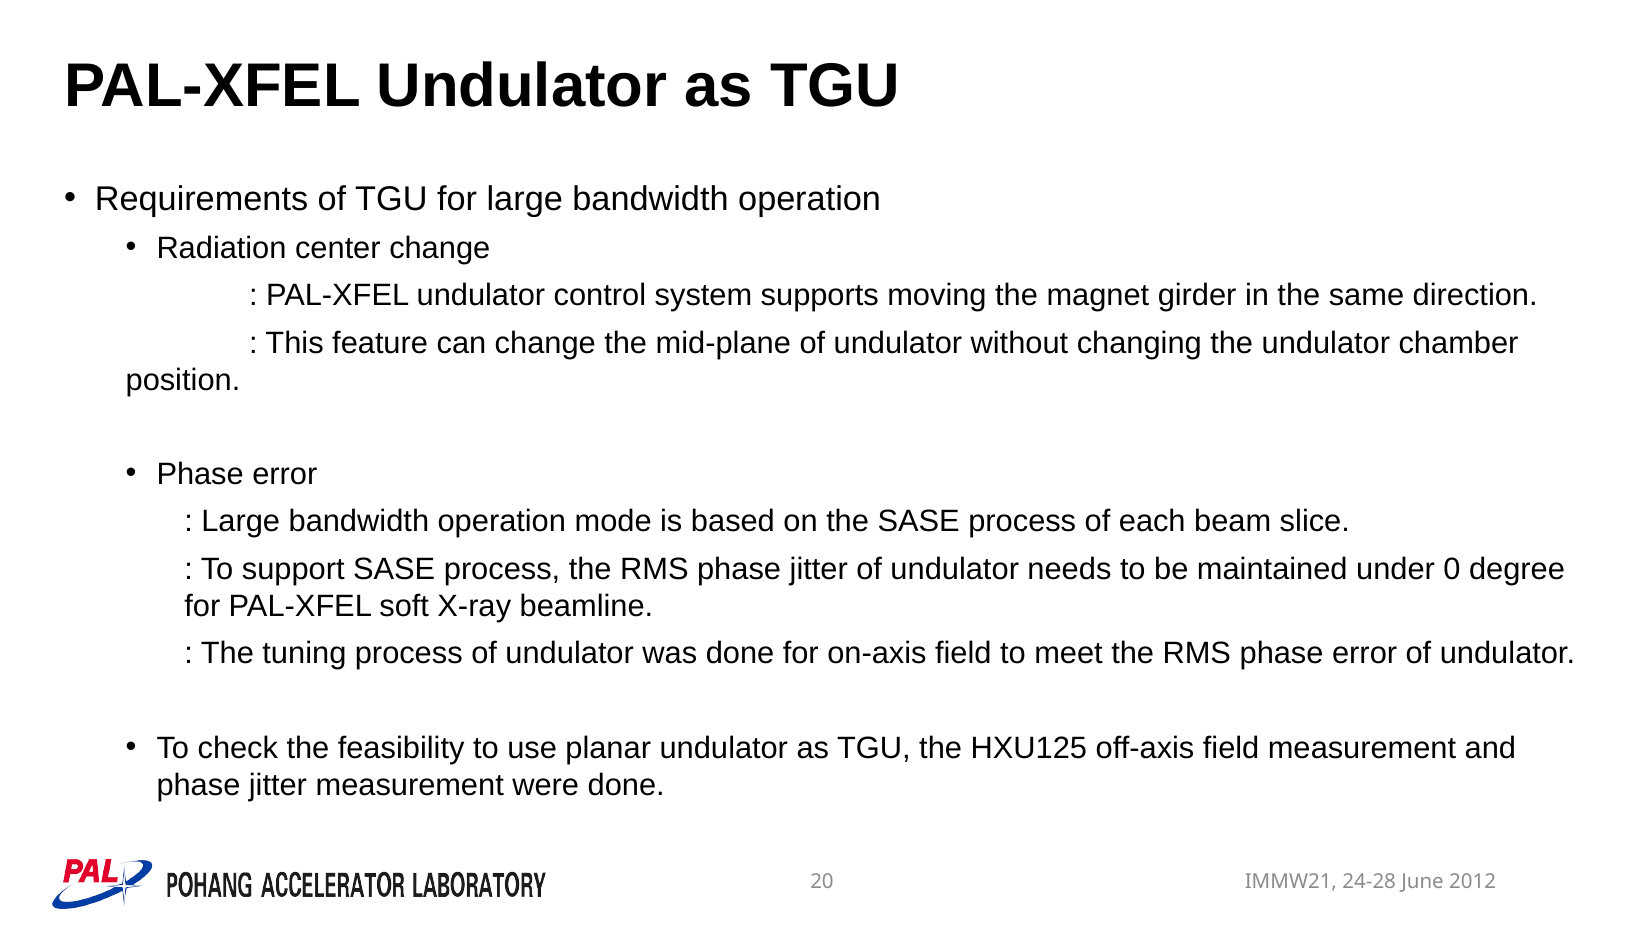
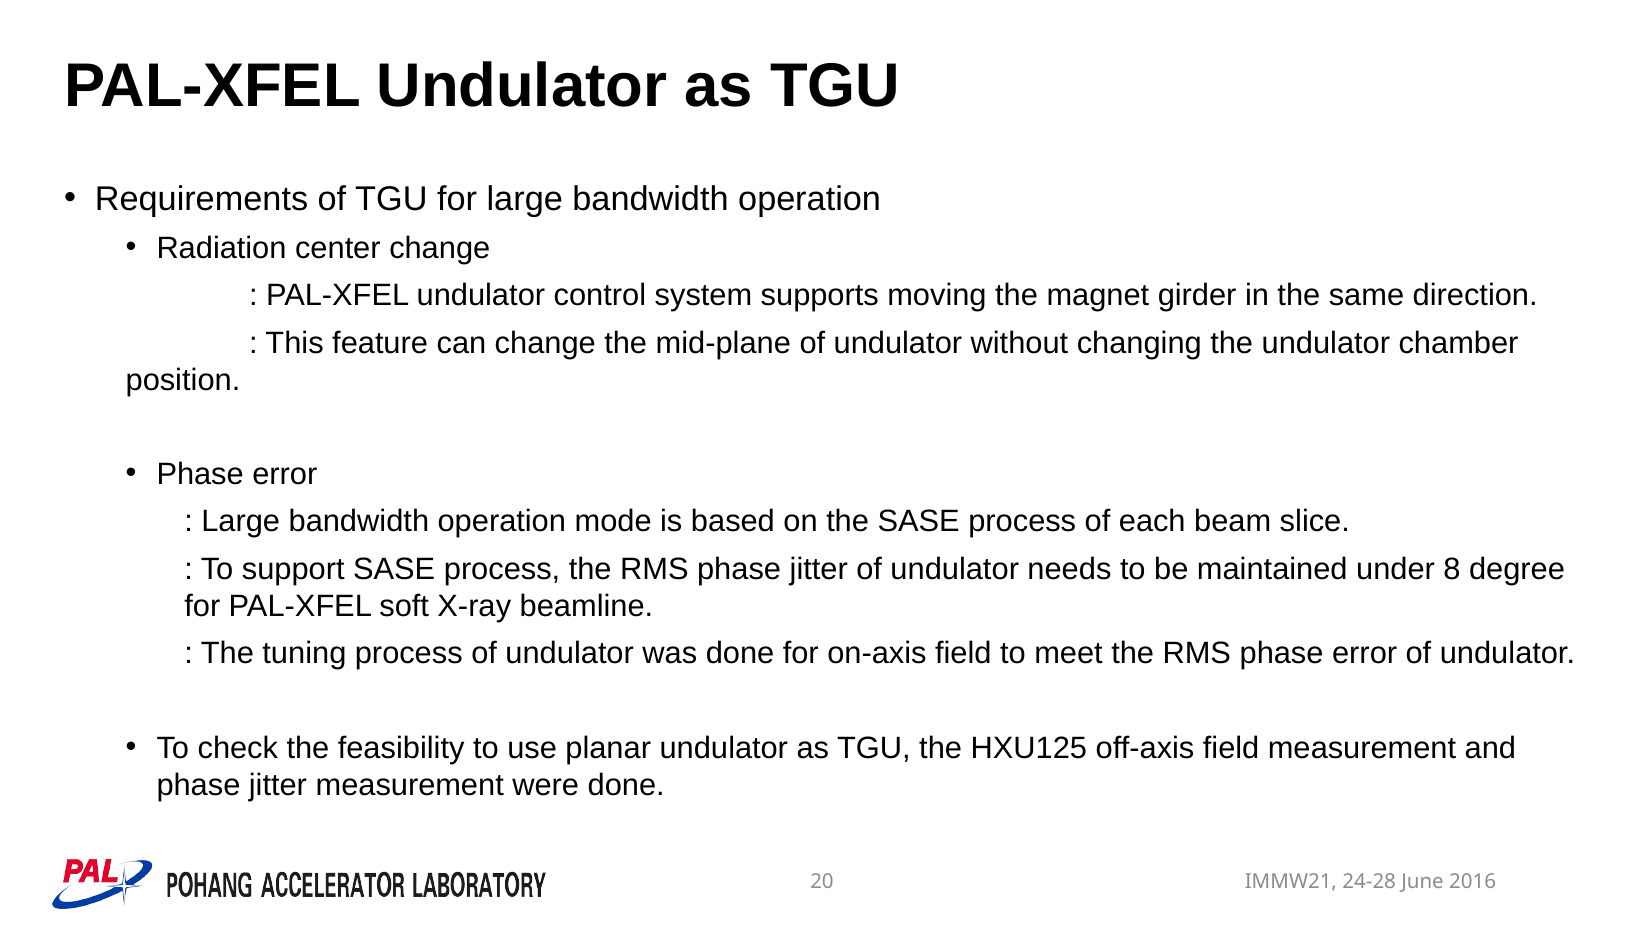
0: 0 -> 8 (1452, 569)
2012: 2012 -> 2016 (1473, 881)
